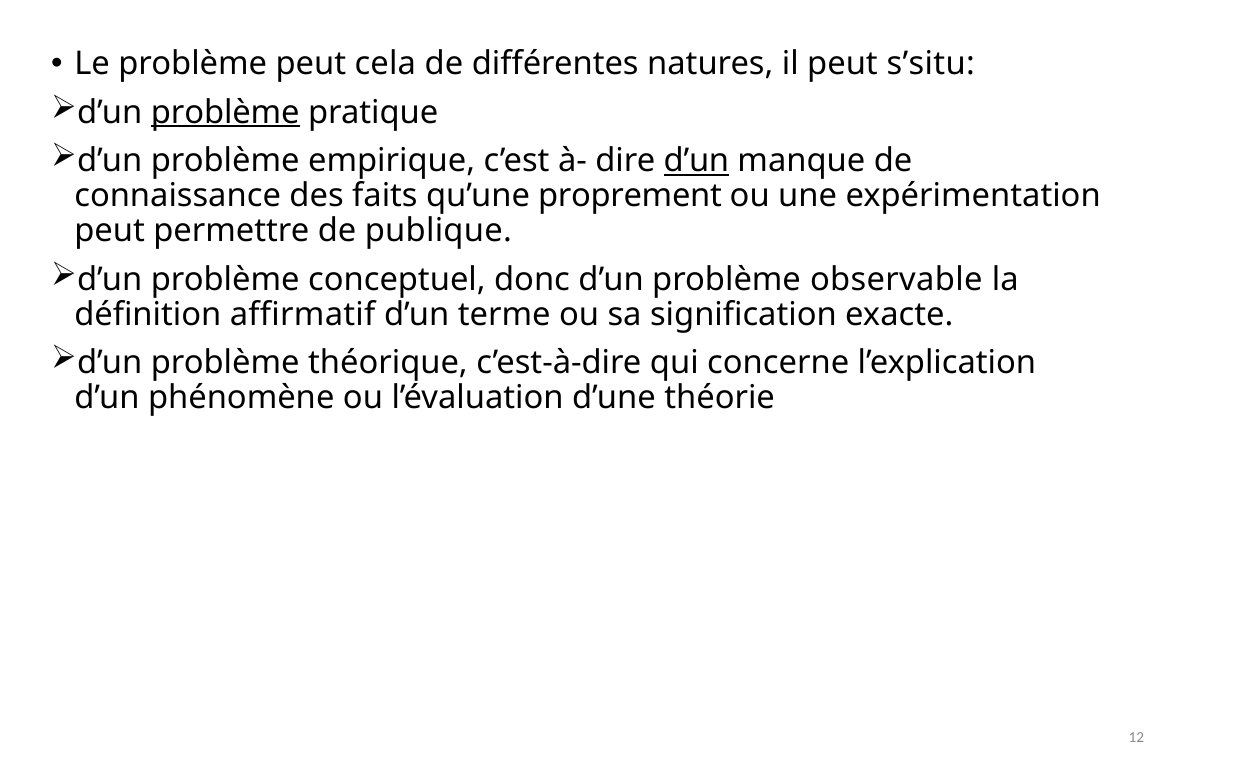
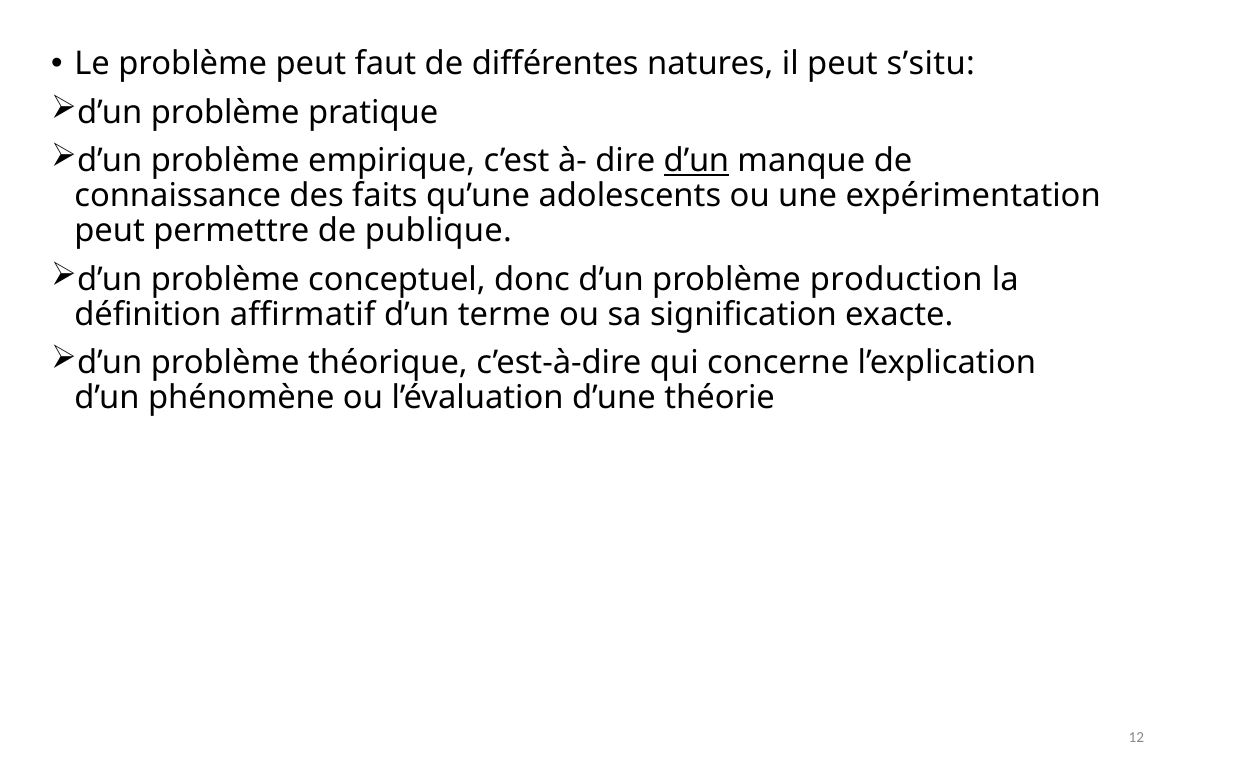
cela: cela -> faut (385, 64)
problème underline: present -> none (225, 112)
proprement: proprement -> adolescents (630, 196)
observable: observable -> production (896, 279)
